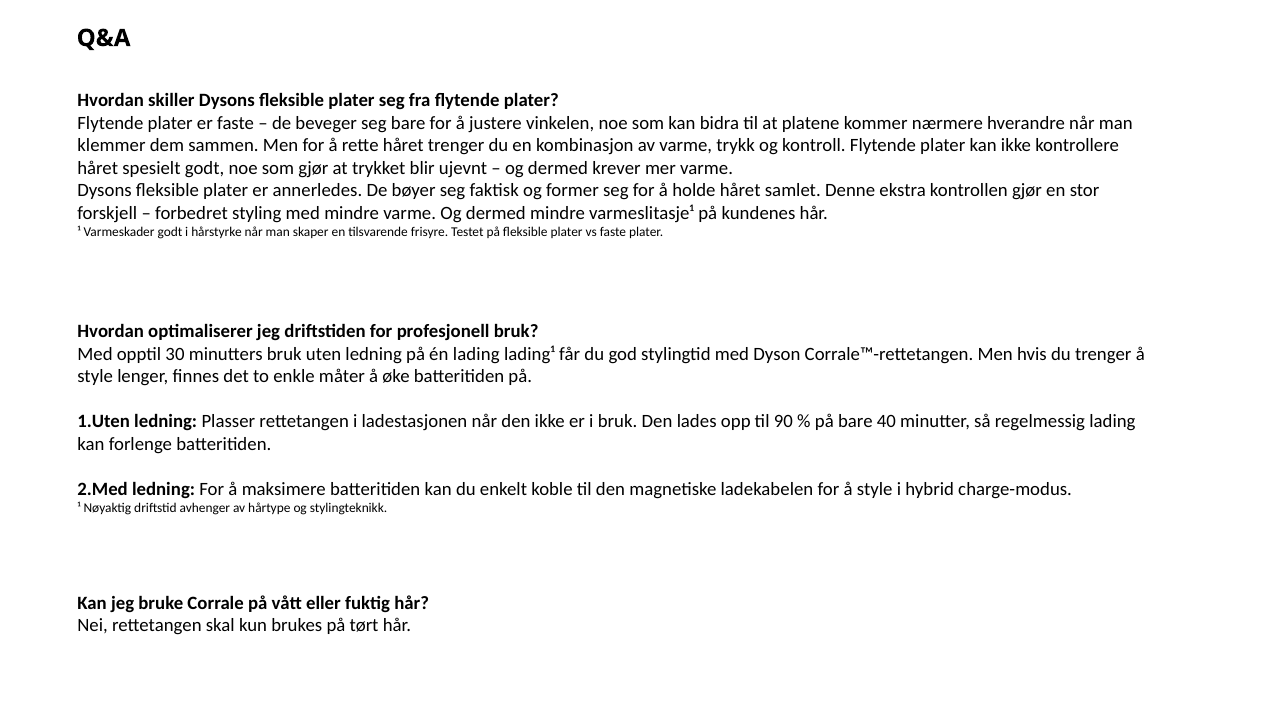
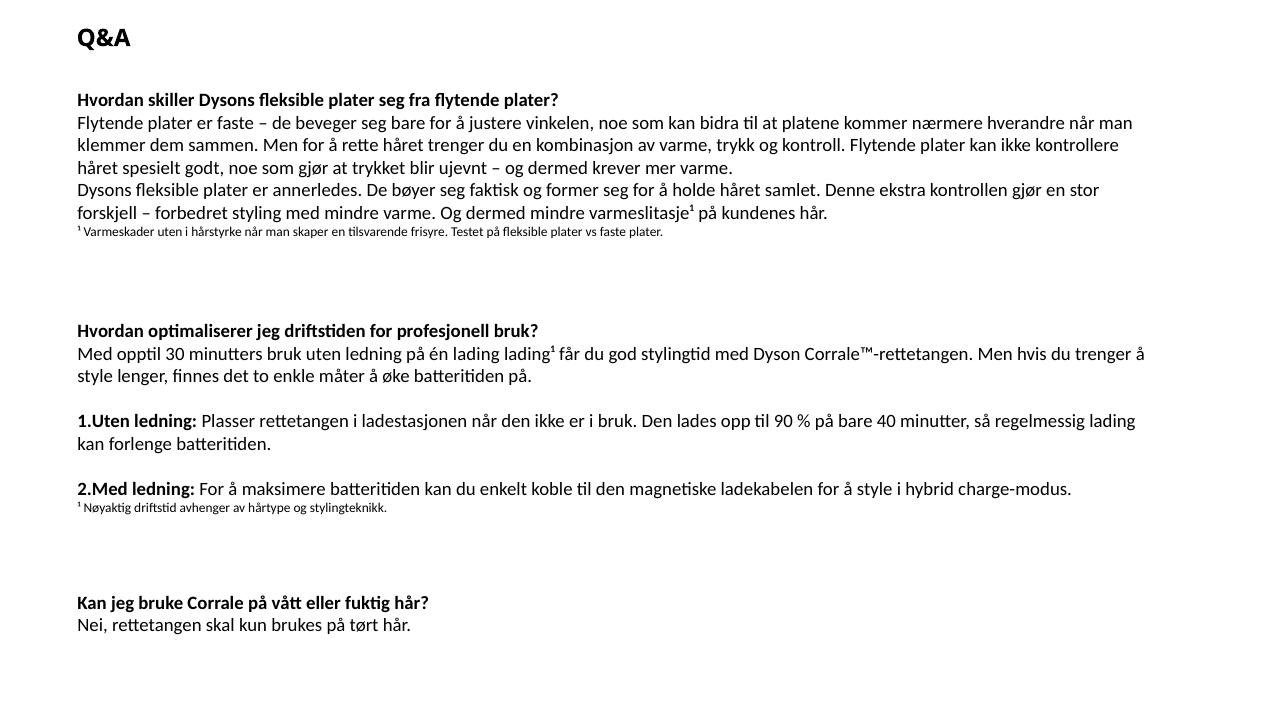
Varmeskader godt: godt -> uten (170, 232)
